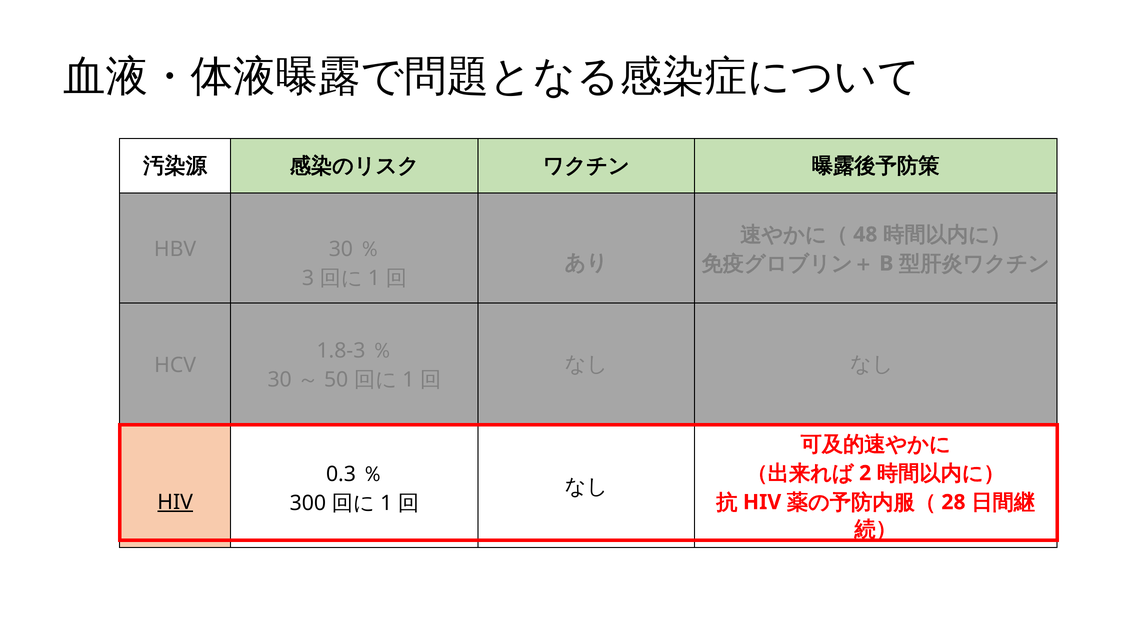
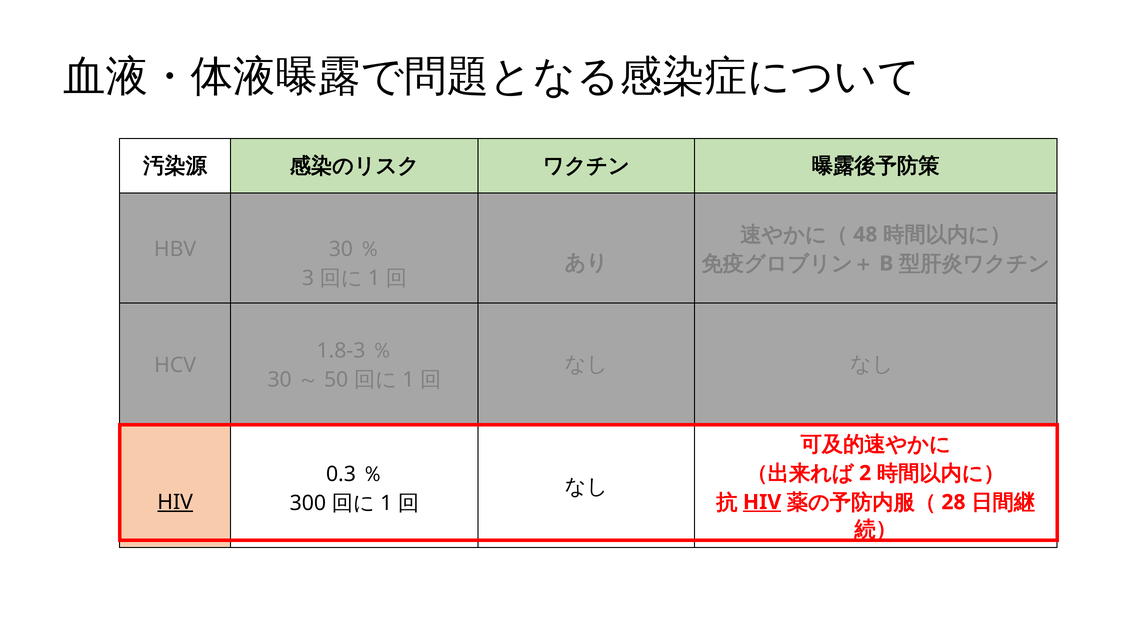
HIV underline: none -> present (762, 502)
